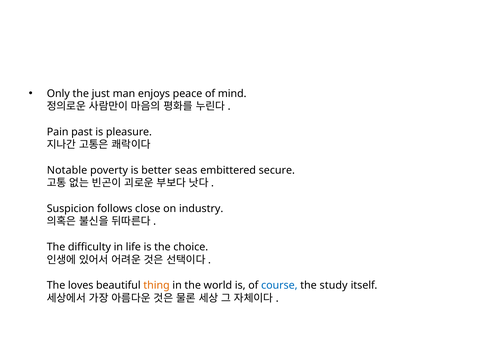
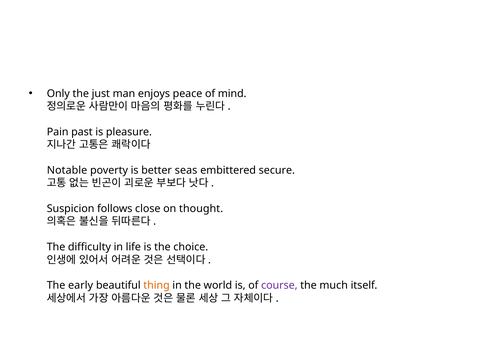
industry: industry -> thought (201, 209)
loves: loves -> early (81, 285)
course colour: blue -> purple (279, 285)
study: study -> much (334, 285)
